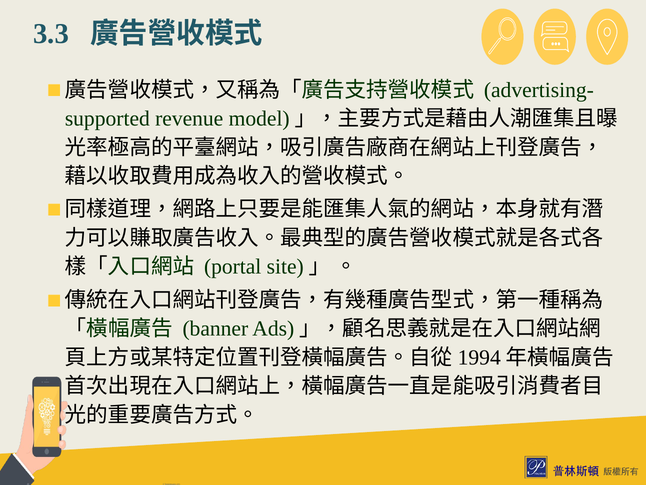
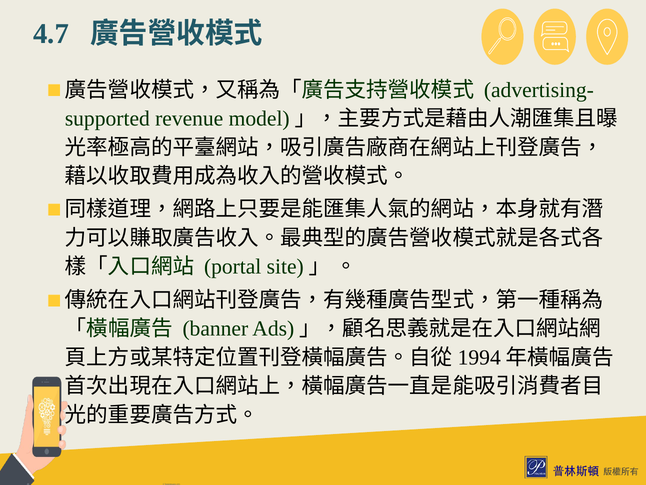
3.3: 3.3 -> 4.7 (51, 34)
